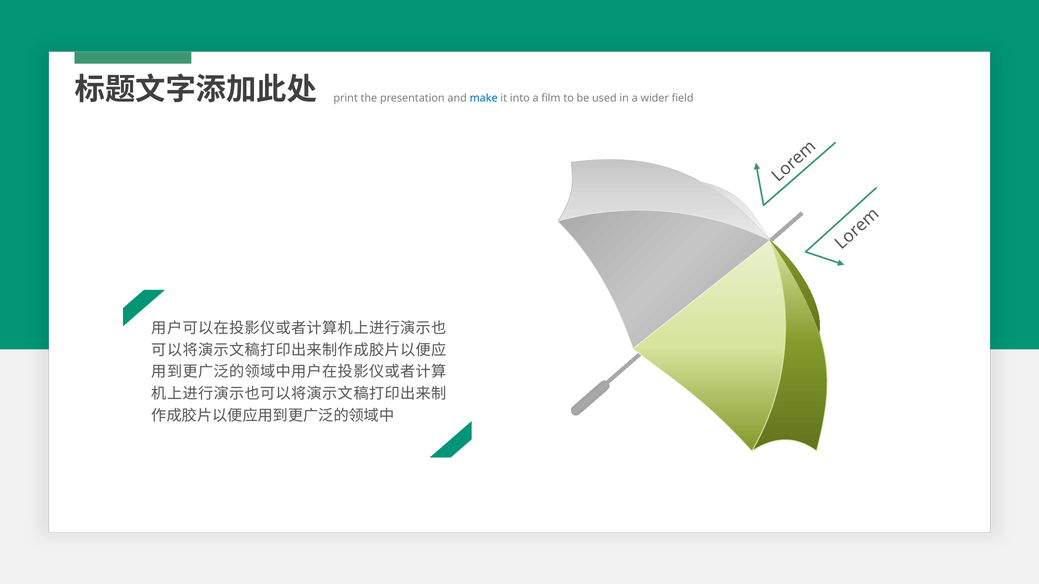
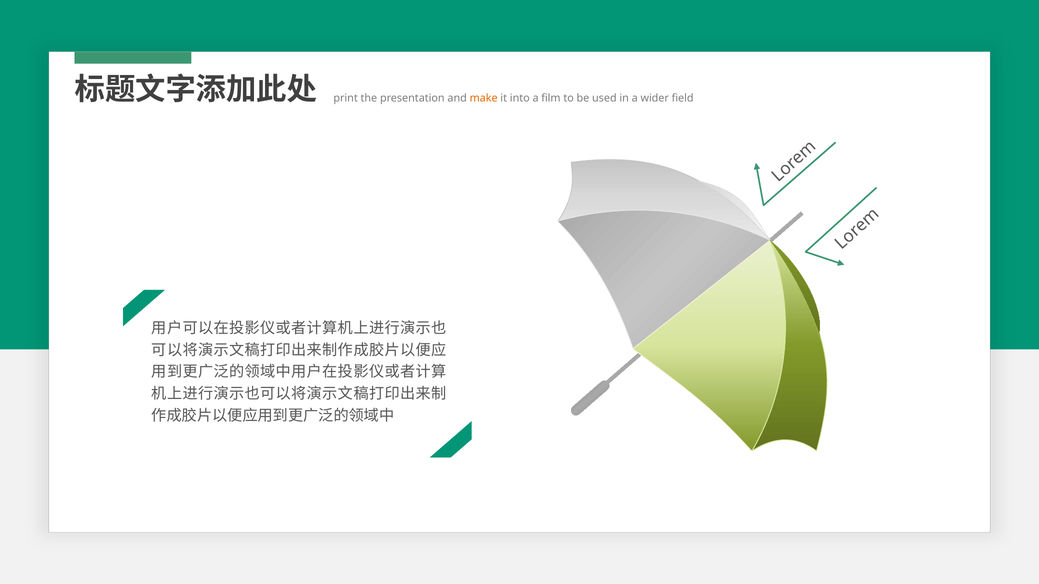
make colour: blue -> orange (484, 98)
